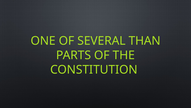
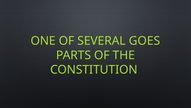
THAN: THAN -> GOES (144, 41)
